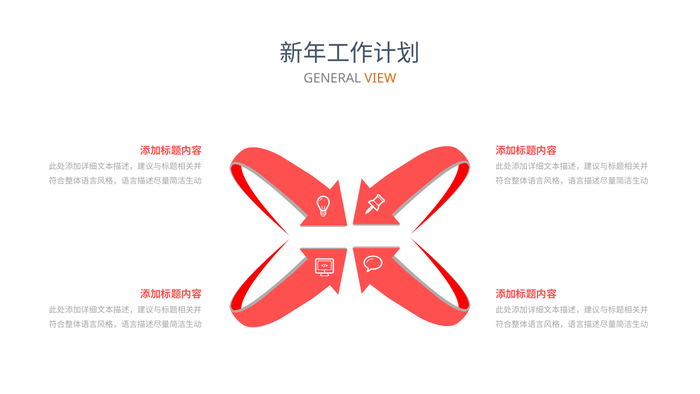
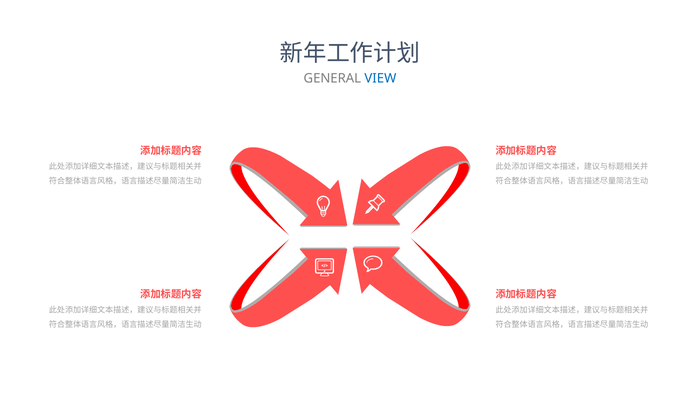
VIEW colour: orange -> blue (380, 78)
